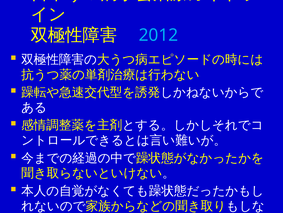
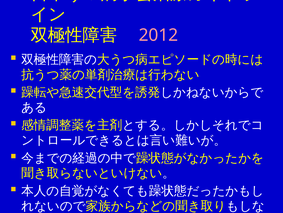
2012 colour: light blue -> pink (158, 35)
